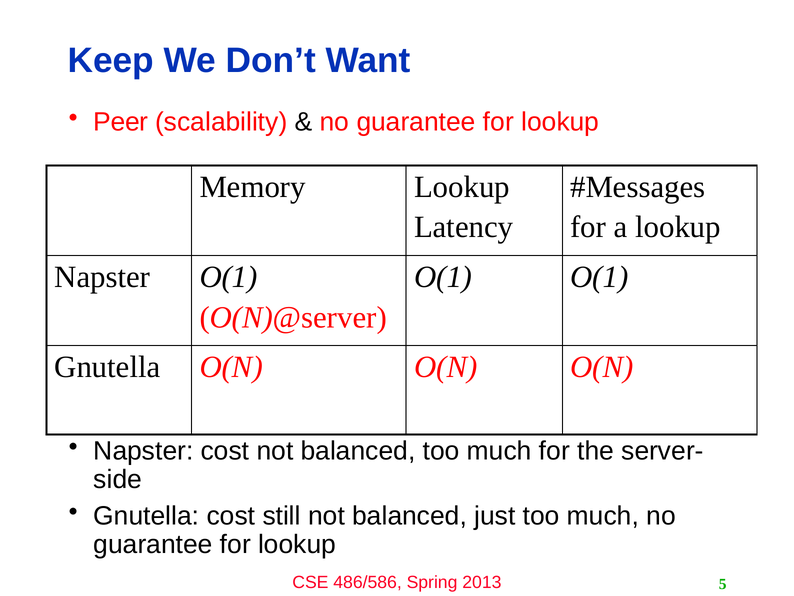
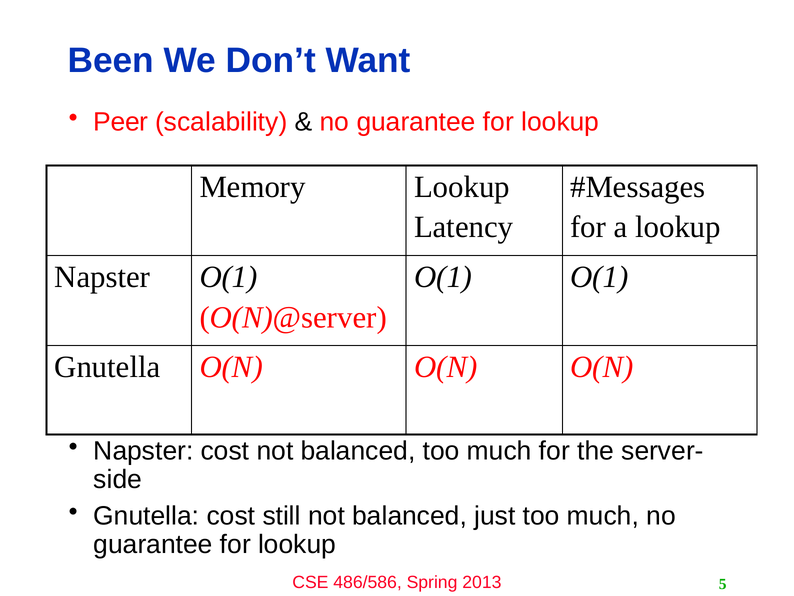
Keep: Keep -> Been (111, 60)
